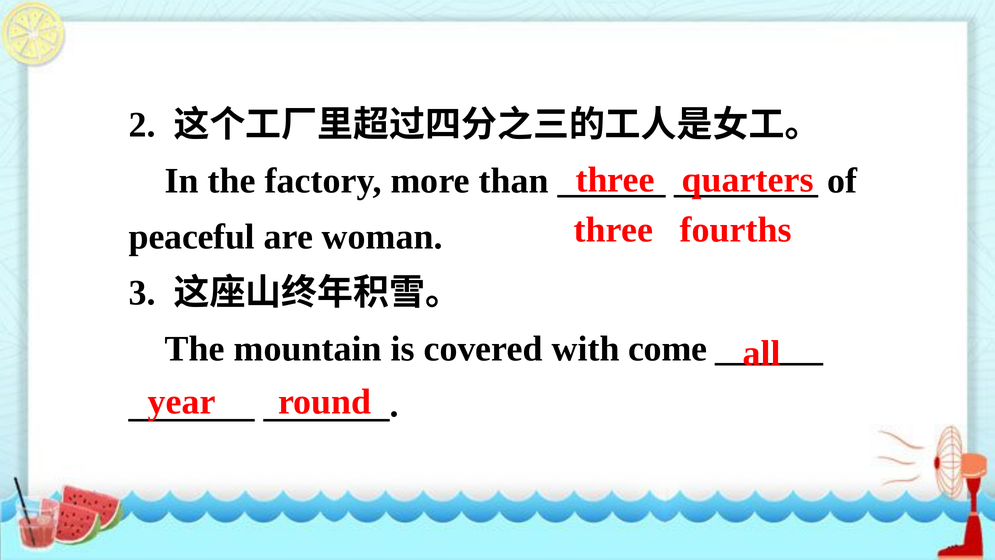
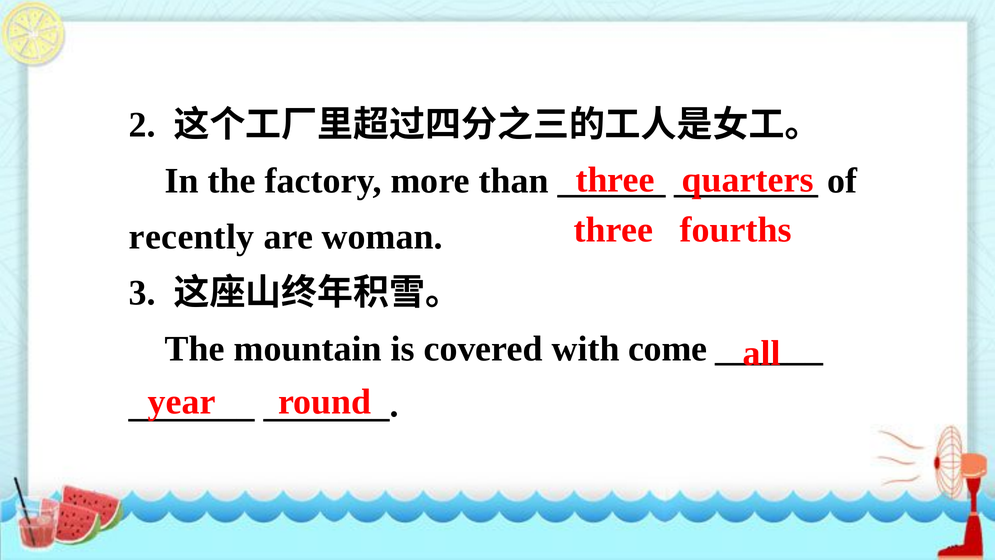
peaceful: peaceful -> recently (192, 237)
